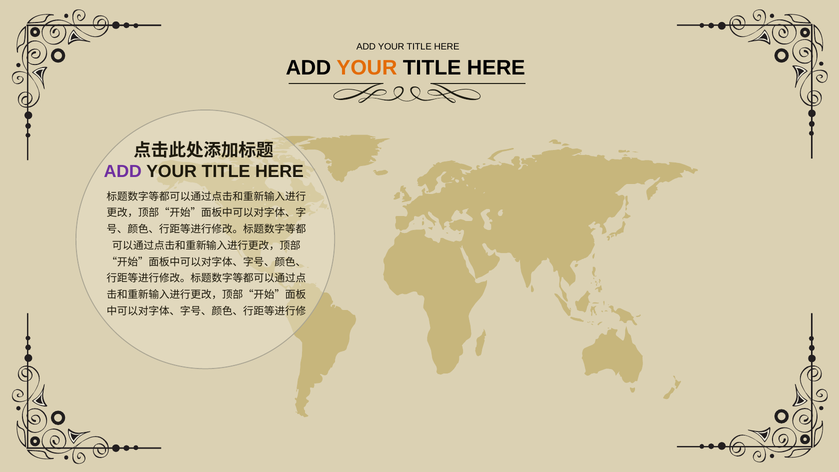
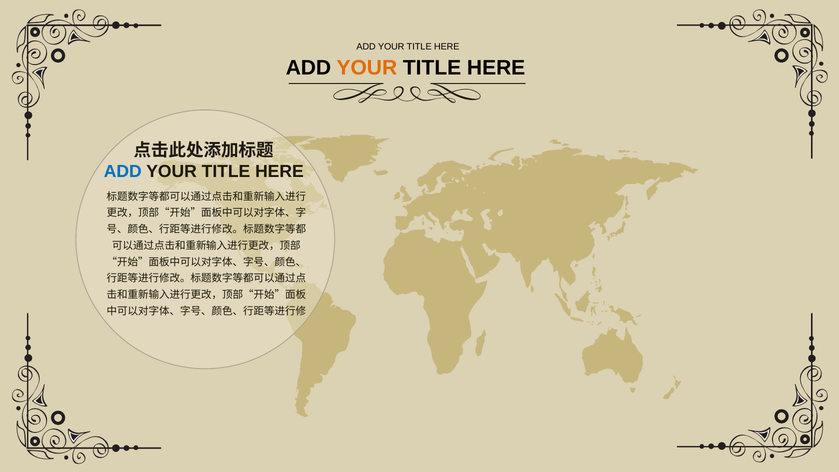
ADD colour: purple -> blue (123, 172)
